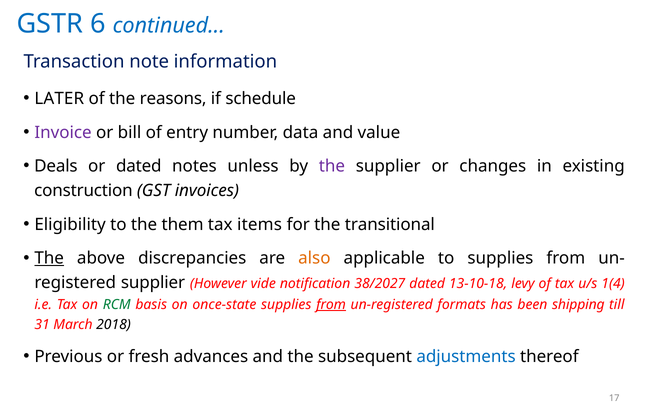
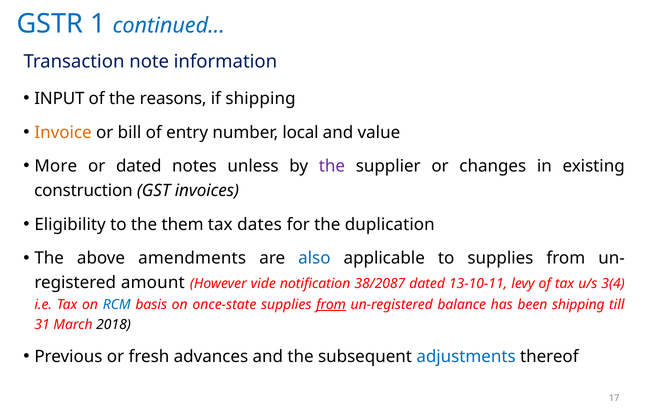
6: 6 -> 1 (98, 24)
LATER: LATER -> INPUT (59, 99)
if schedule: schedule -> shipping (261, 99)
Invoice colour: purple -> orange (63, 132)
data: data -> local (301, 132)
Deals: Deals -> More (56, 166)
items: items -> dates (260, 224)
transitional: transitional -> duplication (390, 224)
The underline: present -> none (49, 258)
discrepancies: discrepancies -> amendments (192, 258)
also colour: orange -> blue (314, 258)
supplier: supplier -> amount (153, 283)
38/2027: 38/2027 -> 38/2087 (380, 284)
13-10-18: 13-10-18 -> 13-10-11 (478, 284)
1(4: 1(4 -> 3(4 (613, 284)
RCM colour: green -> blue (117, 304)
formats: formats -> balance (462, 304)
